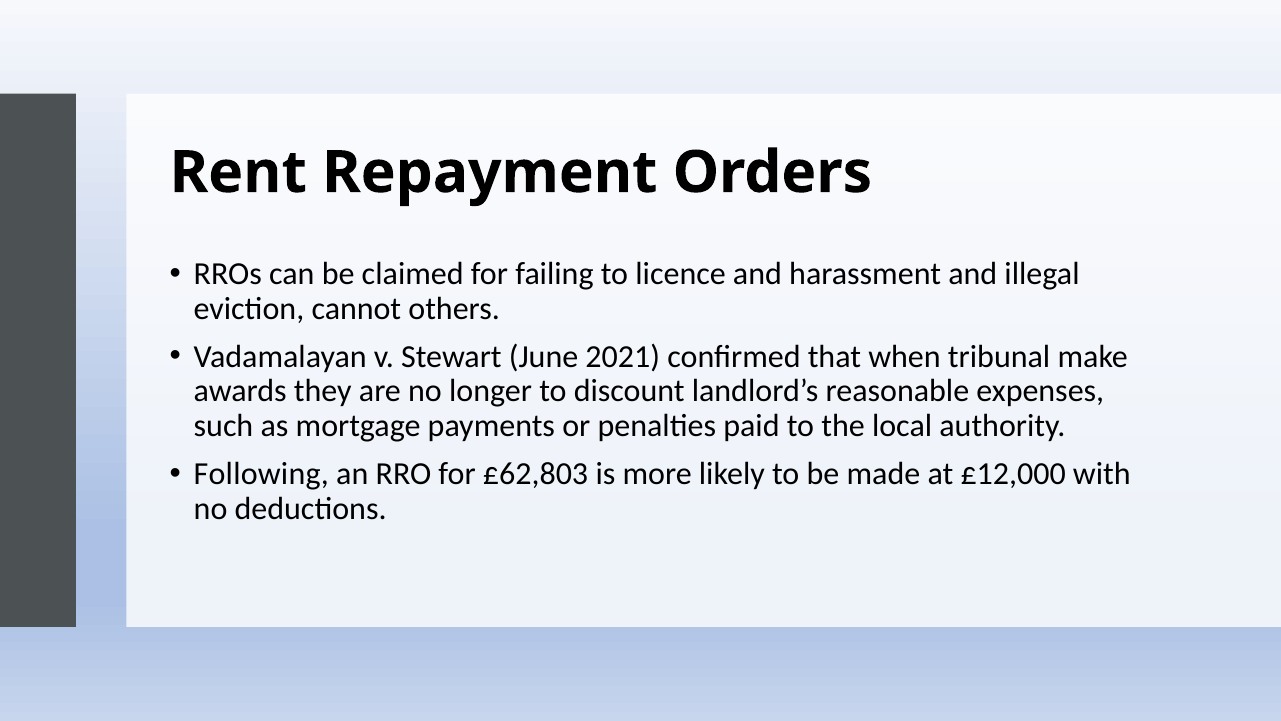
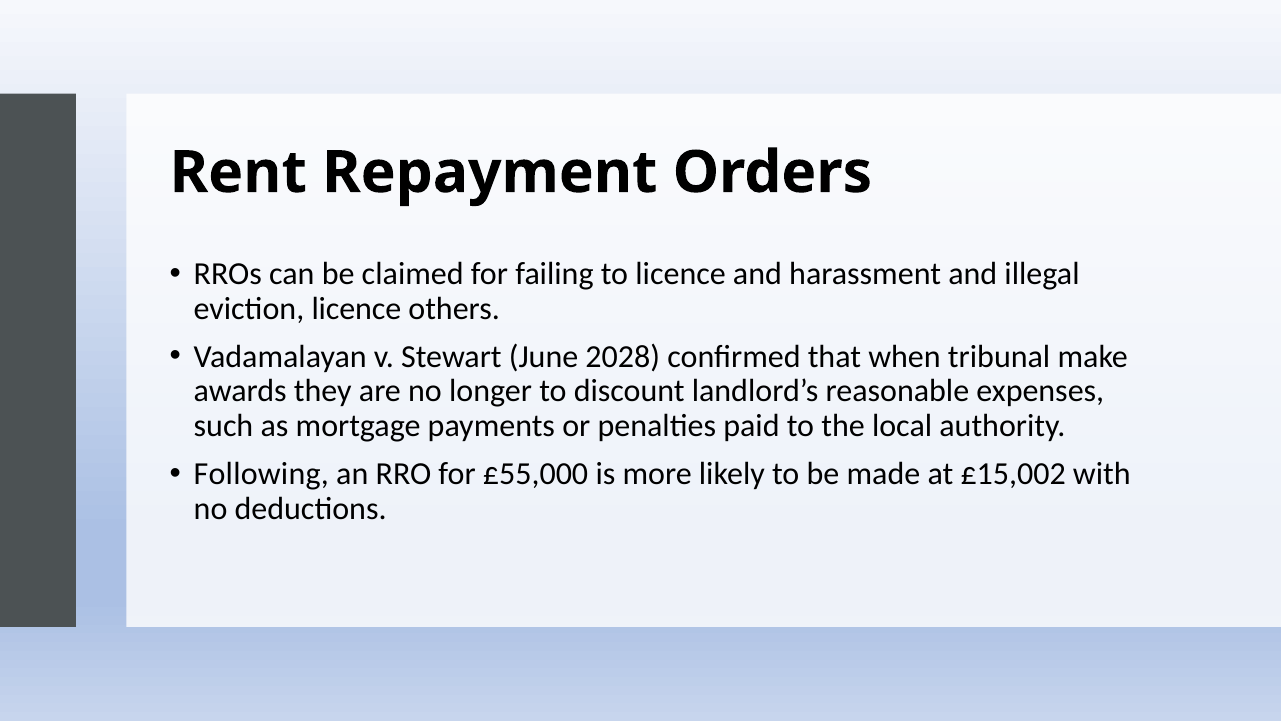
eviction cannot: cannot -> licence (356, 309)
2021: 2021 -> 2028 (623, 356)
£62,803: £62,803 -> £55,000 (536, 474)
£12,000: £12,000 -> £15,002 (1013, 474)
